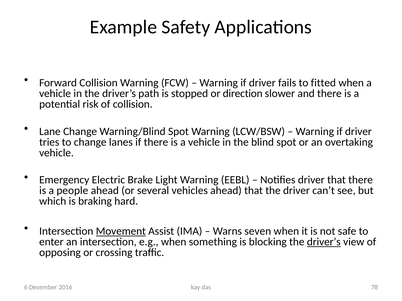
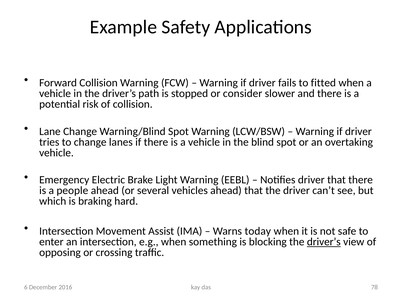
direction: direction -> consider (243, 94)
Movement underline: present -> none (121, 231)
seven: seven -> today (258, 231)
